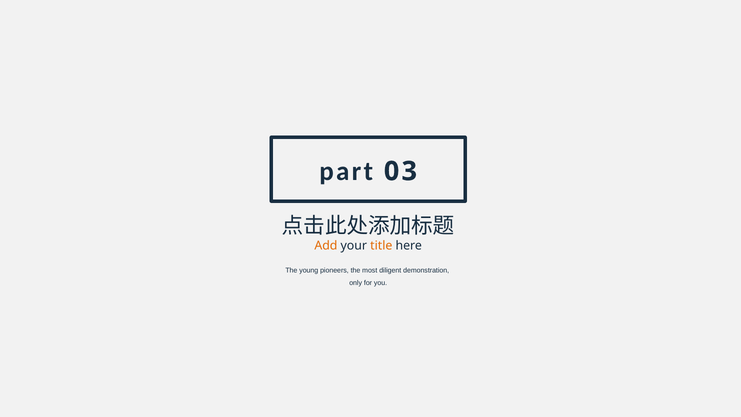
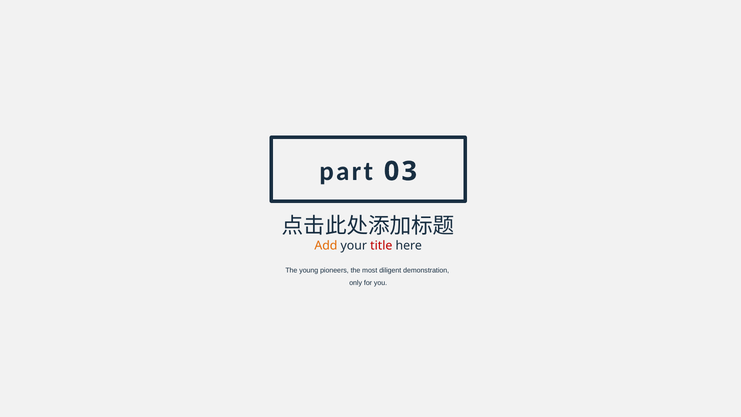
title colour: orange -> red (381, 246)
